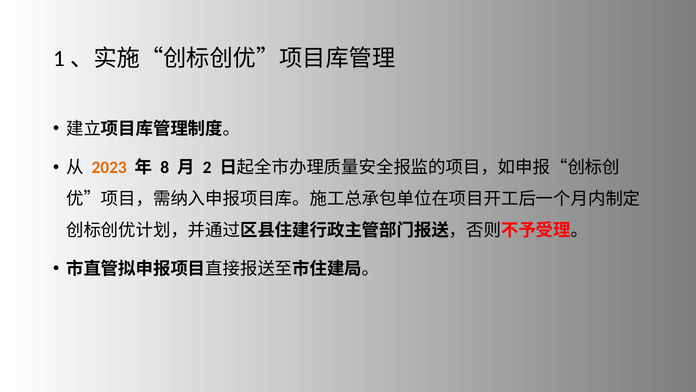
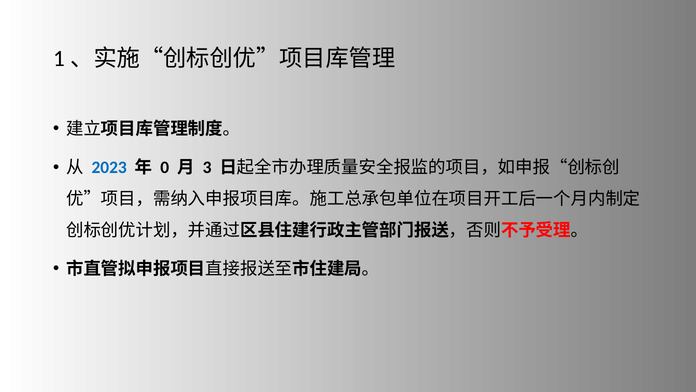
2023 colour: orange -> blue (109, 168)
8: 8 -> 0 (165, 168)
2: 2 -> 3 (207, 168)
